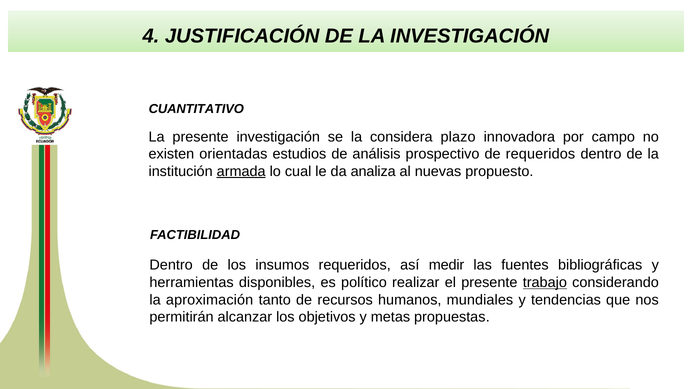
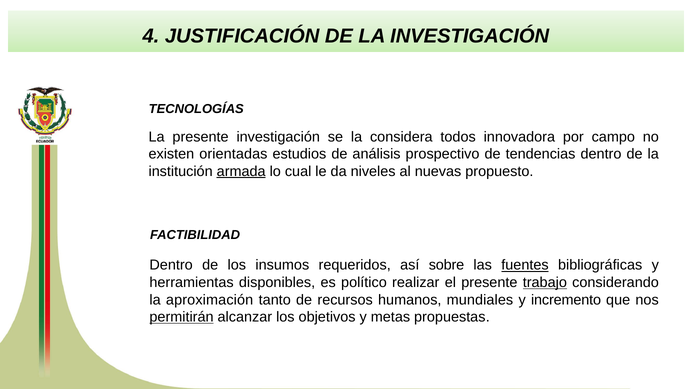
CUANTITATIVO: CUANTITATIVO -> TECNOLOGÍAS (196, 109)
plazo: plazo -> todos (458, 137)
de requeridos: requeridos -> tendencias (541, 154)
analiza: analiza -> niveles (373, 171)
medir: medir -> sobre (447, 265)
fuentes underline: none -> present (525, 265)
tendencias: tendencias -> incremento (566, 300)
permitirán underline: none -> present (182, 317)
